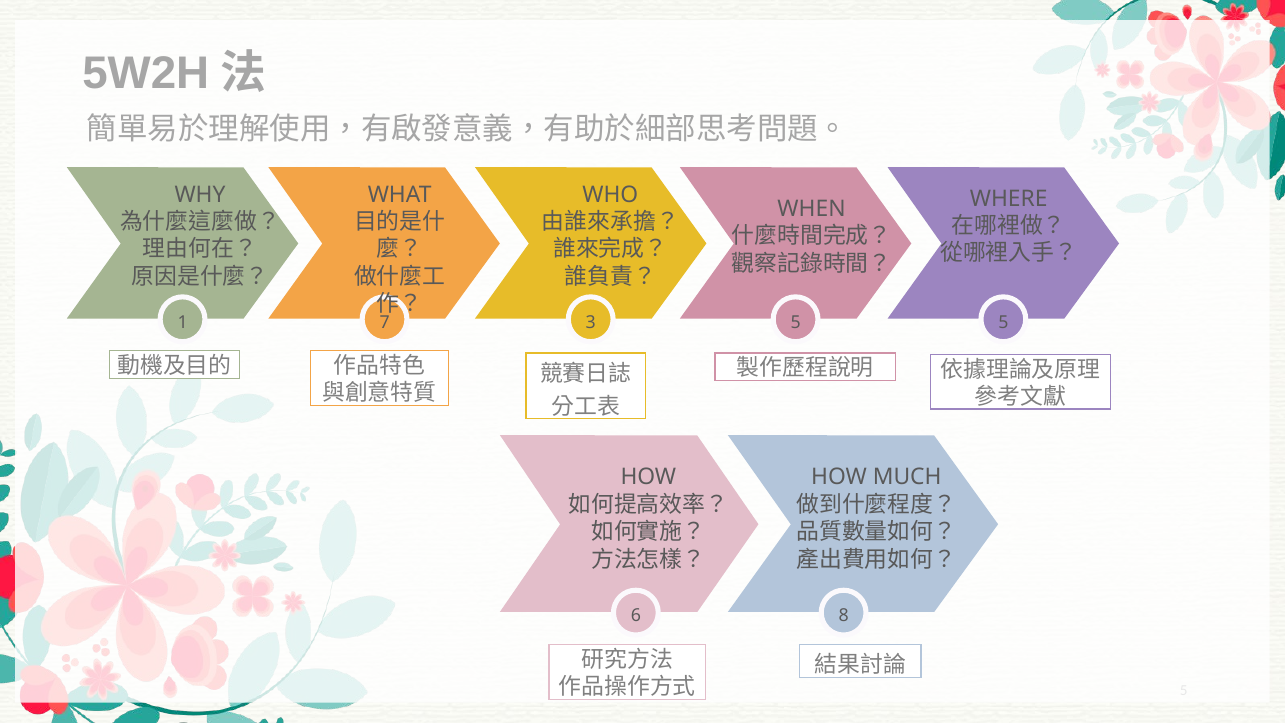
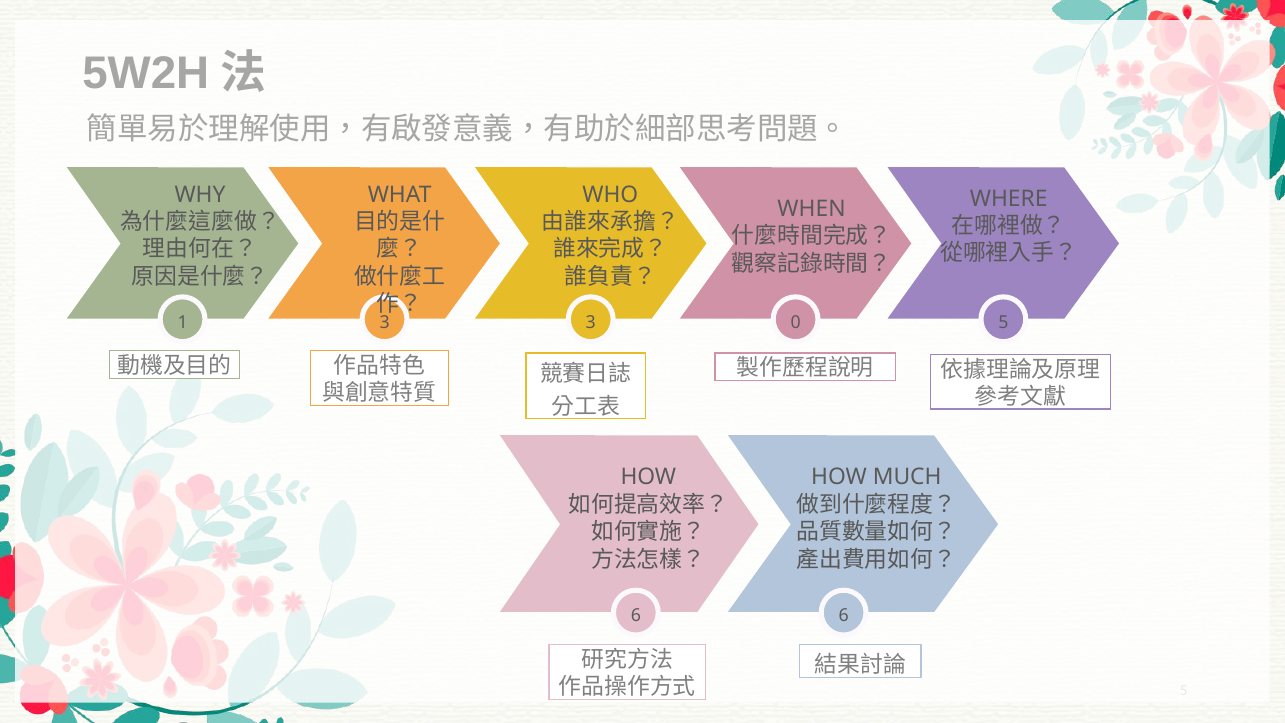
1 7: 7 -> 3 (385, 323)
3 5: 5 -> 0 (796, 323)
6 8: 8 -> 6 (844, 616)
